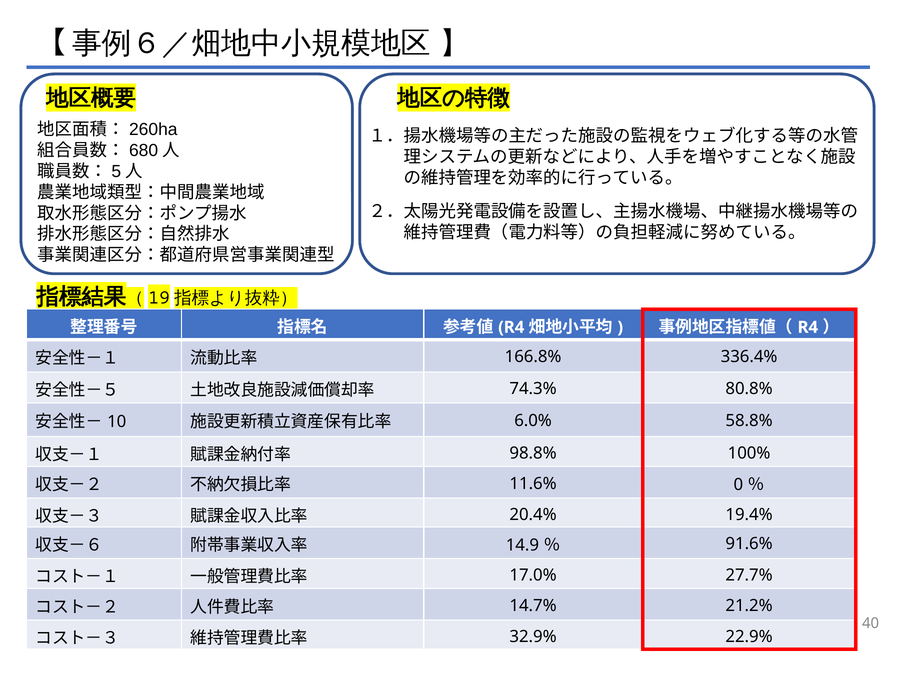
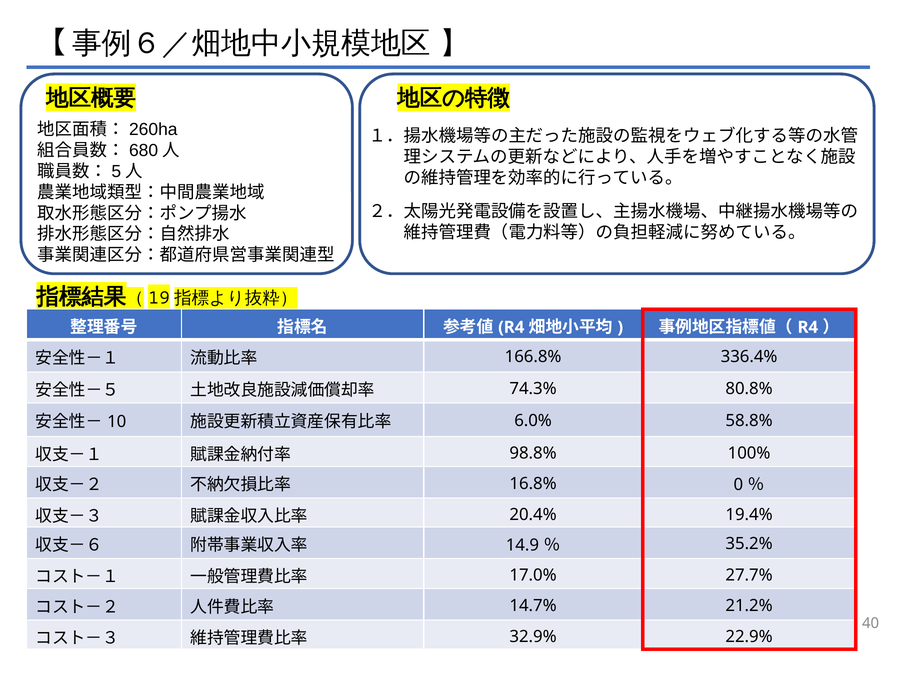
11.6%: 11.6% -> 16.8% (533, 483)
91.6%: 91.6% -> 35.2% (749, 544)
